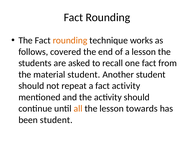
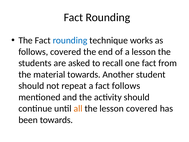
rounding colour: orange -> blue (70, 40)
material student: student -> towards (84, 74)
fact activity: activity -> follows (126, 86)
lesson towards: towards -> covered (142, 108)
been student: student -> towards (56, 120)
